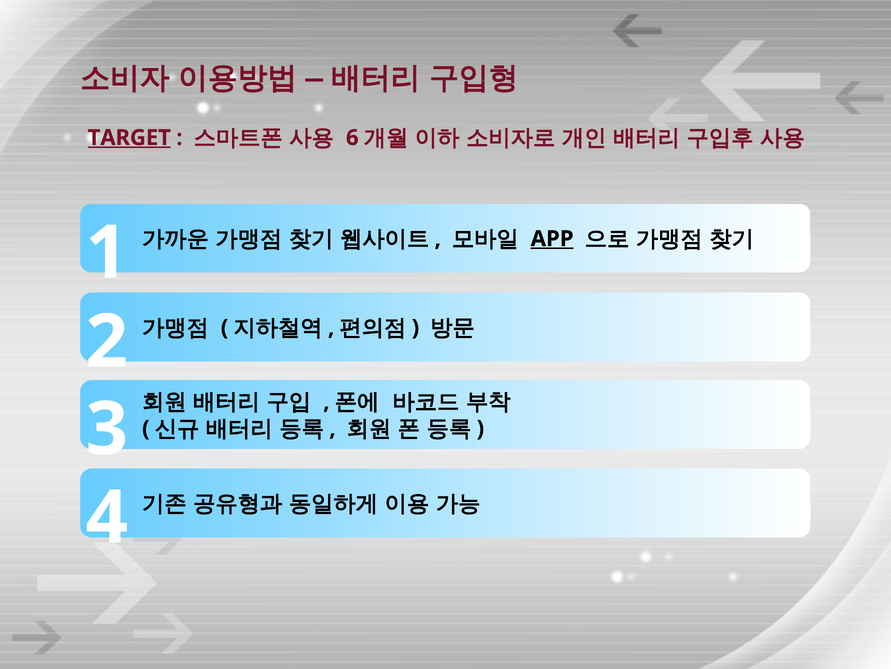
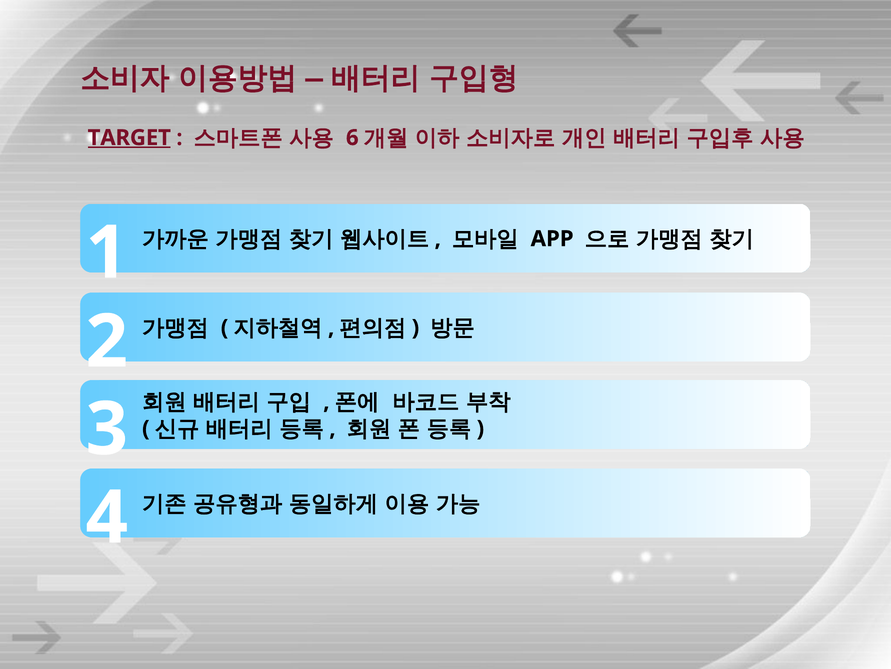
APP underline: present -> none (552, 239)
